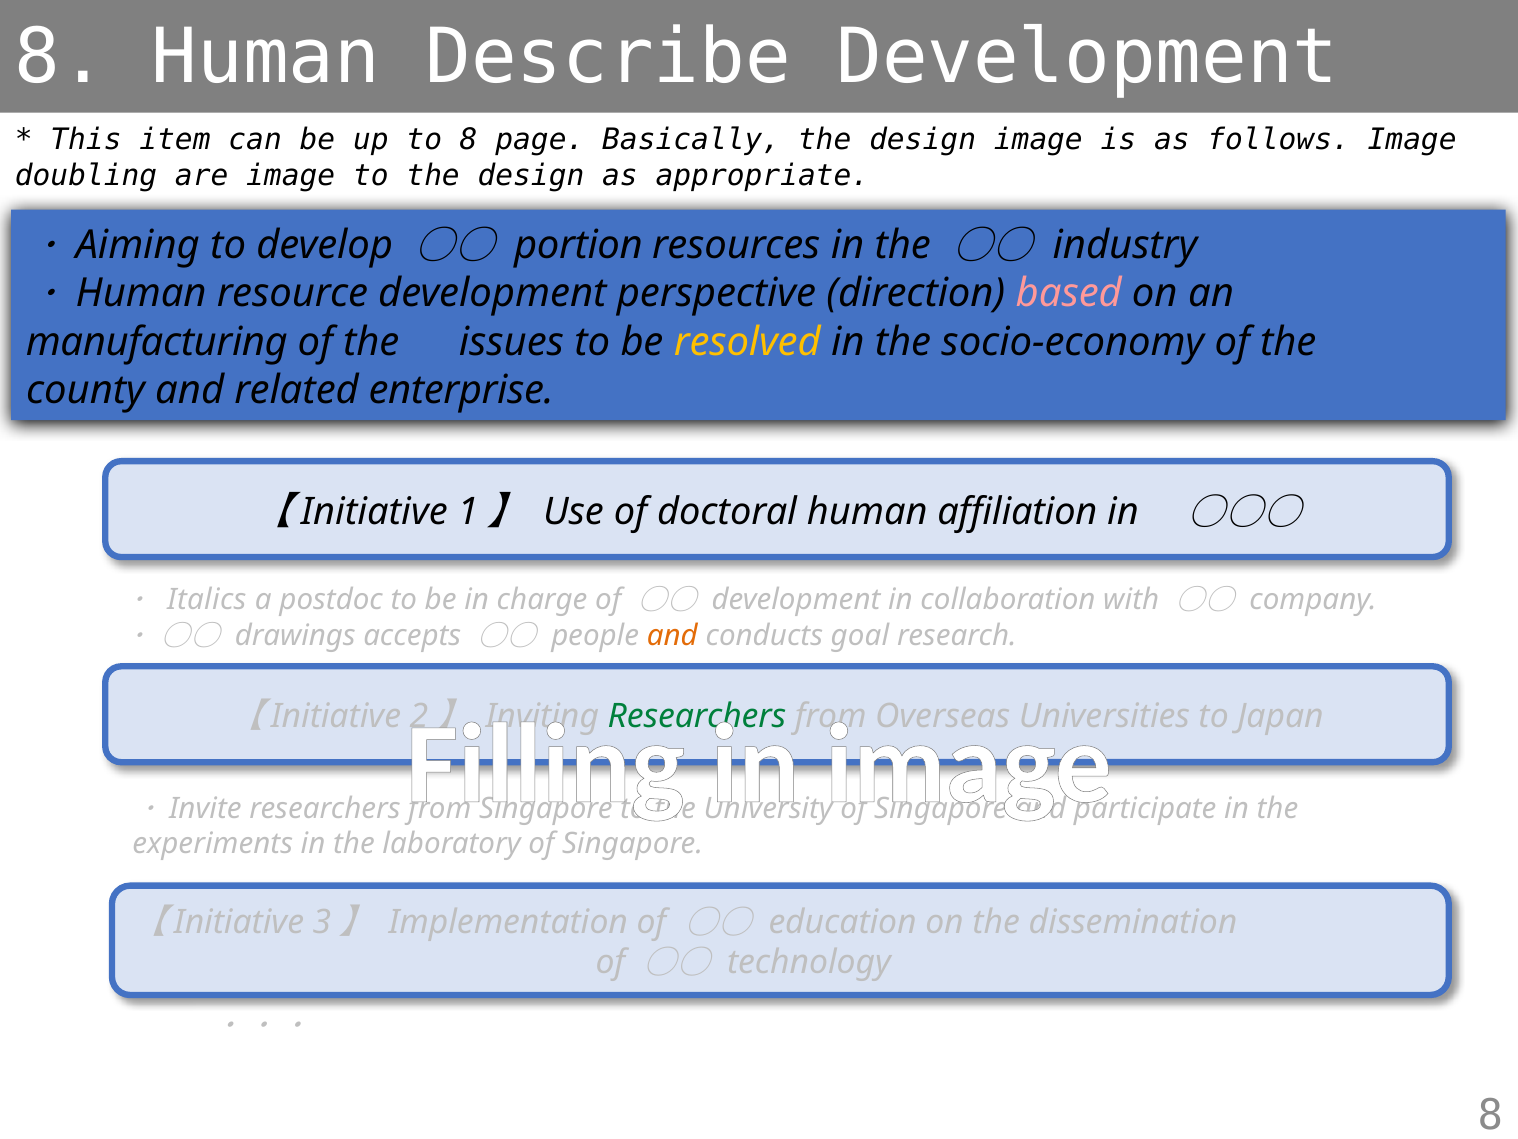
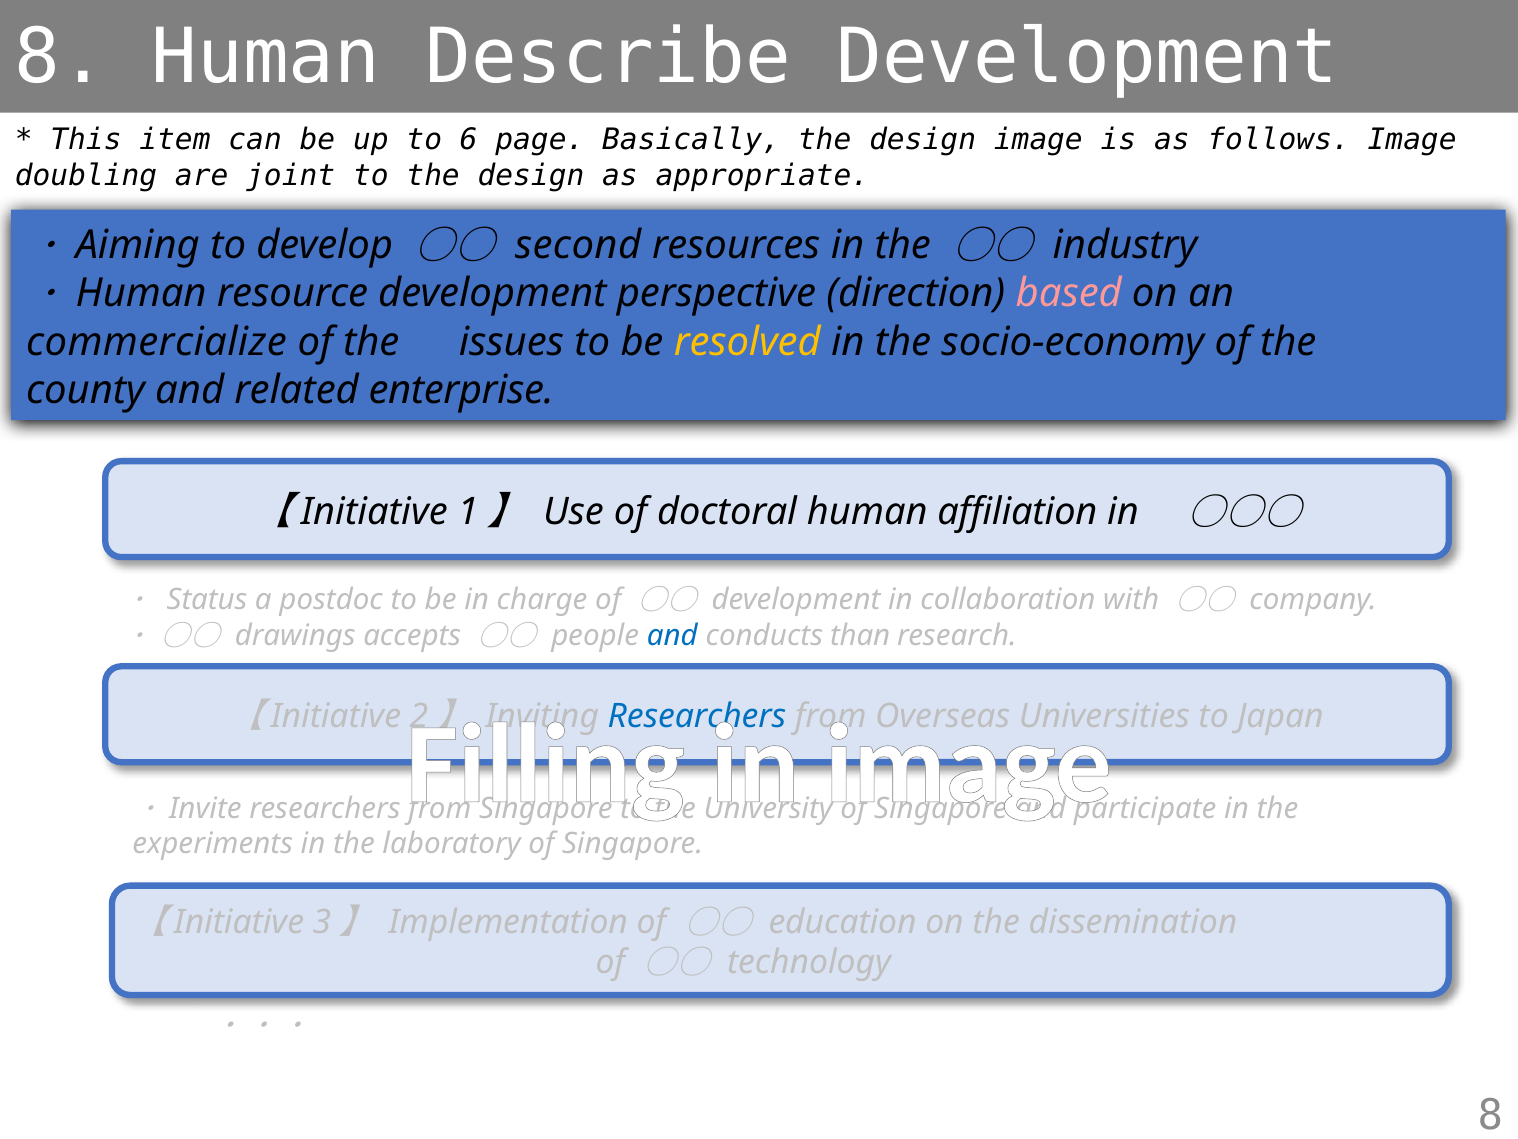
to 8: 8 -> 6 (469, 140)
are image: image -> joint (291, 175)
portion: portion -> second (578, 246)
manufacturing: manufacturing -> commercialize (157, 342)
Italics: Italics -> Status (207, 600)
and colour: orange -> blue (672, 635)
goal: goal -> than (860, 635)
Researchers colour: green -> blue (697, 716)
